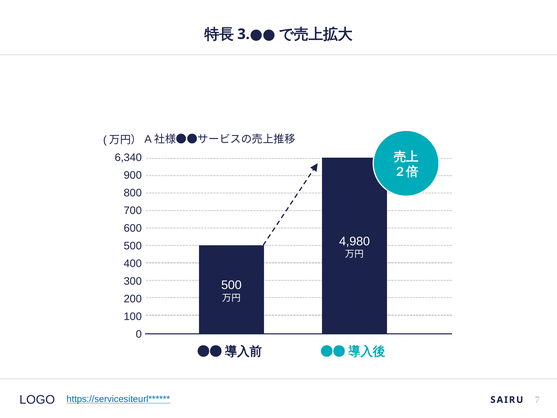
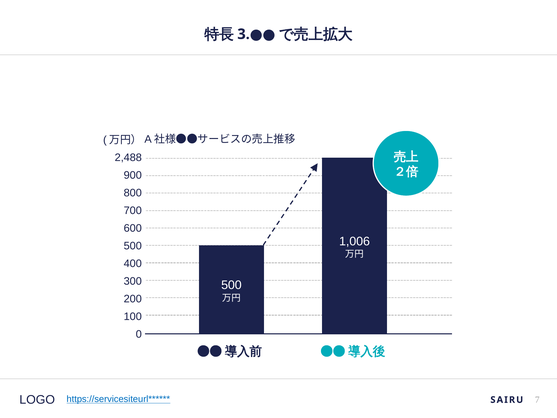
6,340: 6,340 -> 2,488 (128, 157)
4,980: 4,980 -> 1,006 (355, 241)
